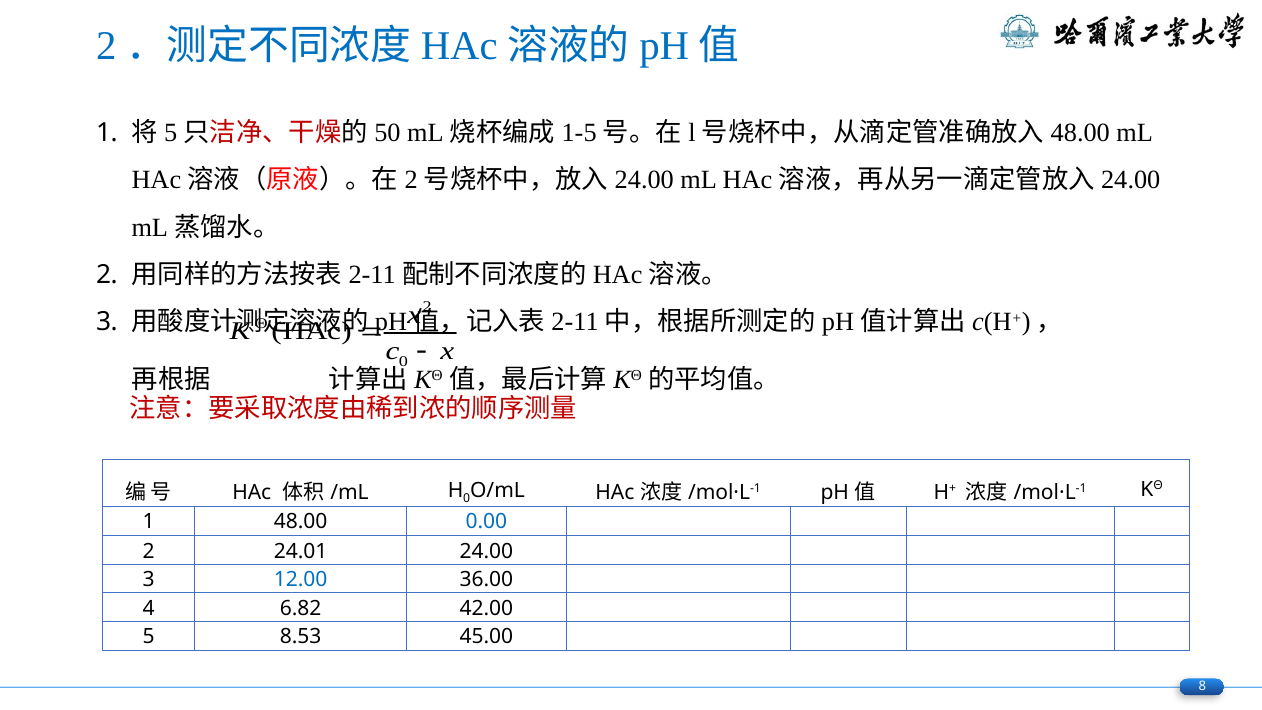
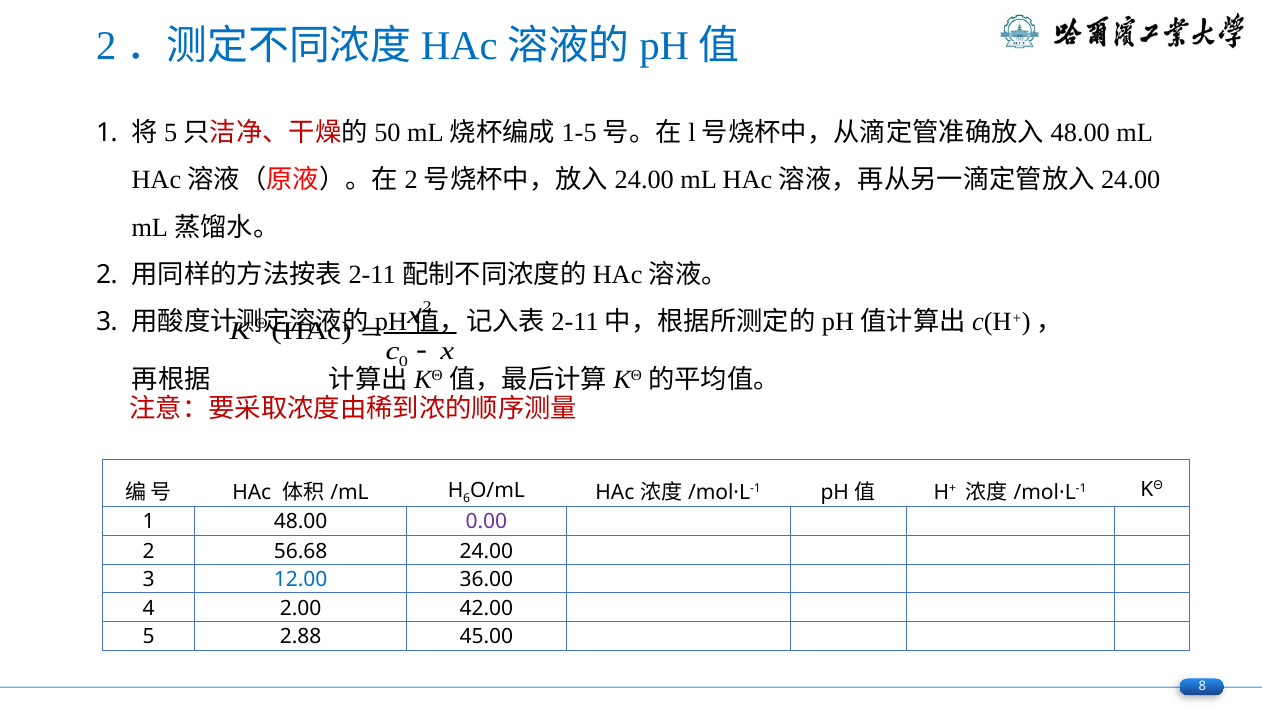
0: 0 -> 6 (467, 499)
0.00 colour: blue -> purple (486, 522)
24.01: 24.01 -> 56.68 (301, 551)
6.82: 6.82 -> 2.00 (301, 608)
8.53: 8.53 -> 2.88 (301, 637)
